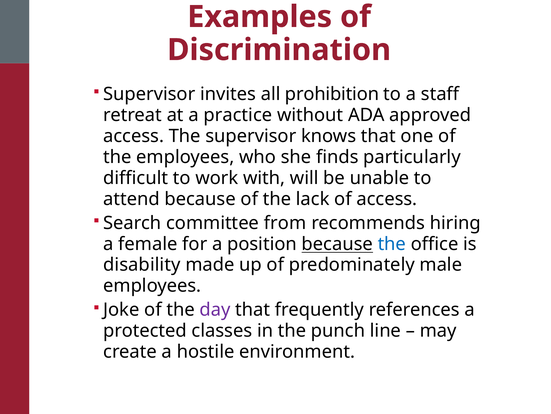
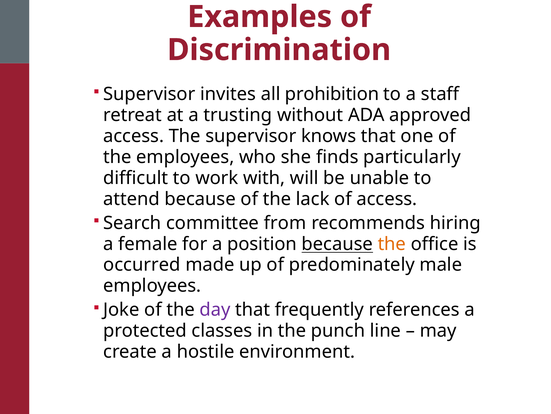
practice: practice -> trusting (238, 115)
the colour: blue -> orange (392, 243)
disability: disability -> occurred (142, 264)
